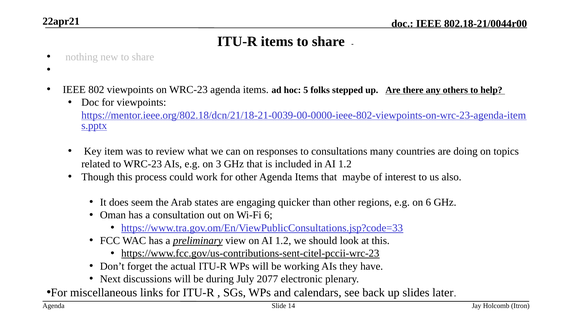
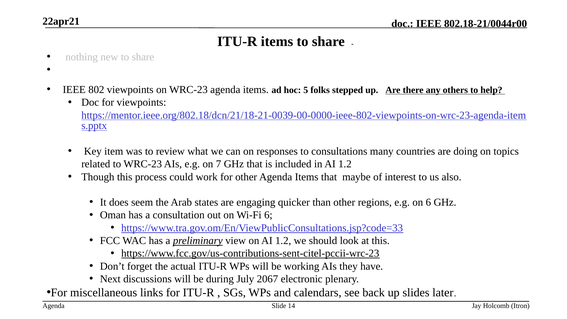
3: 3 -> 7 (219, 164)
2077: 2077 -> 2067 (267, 279)
